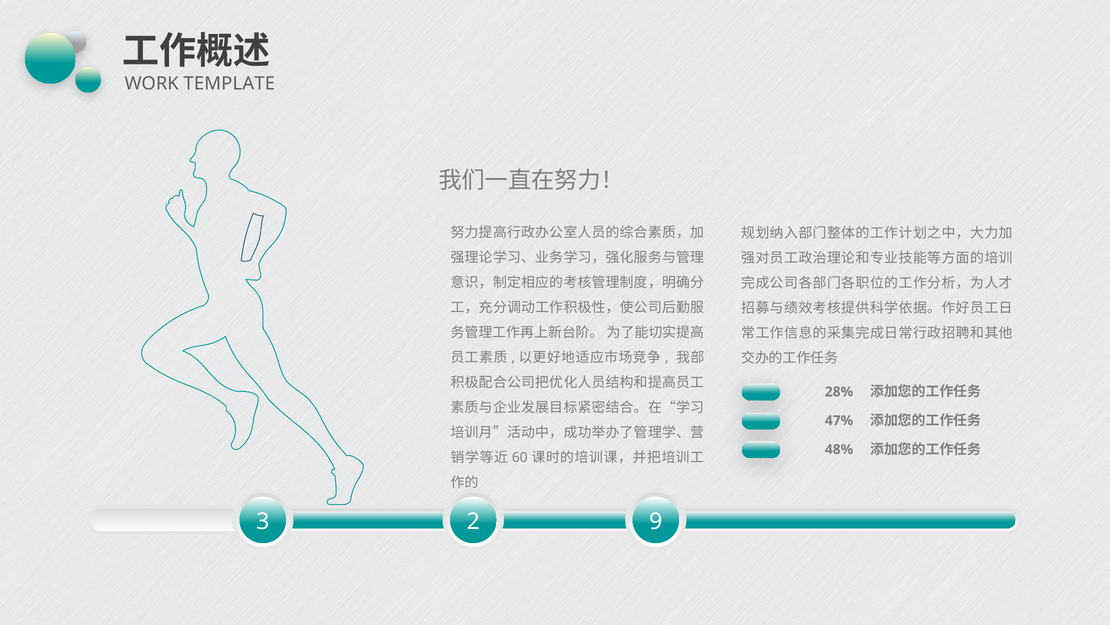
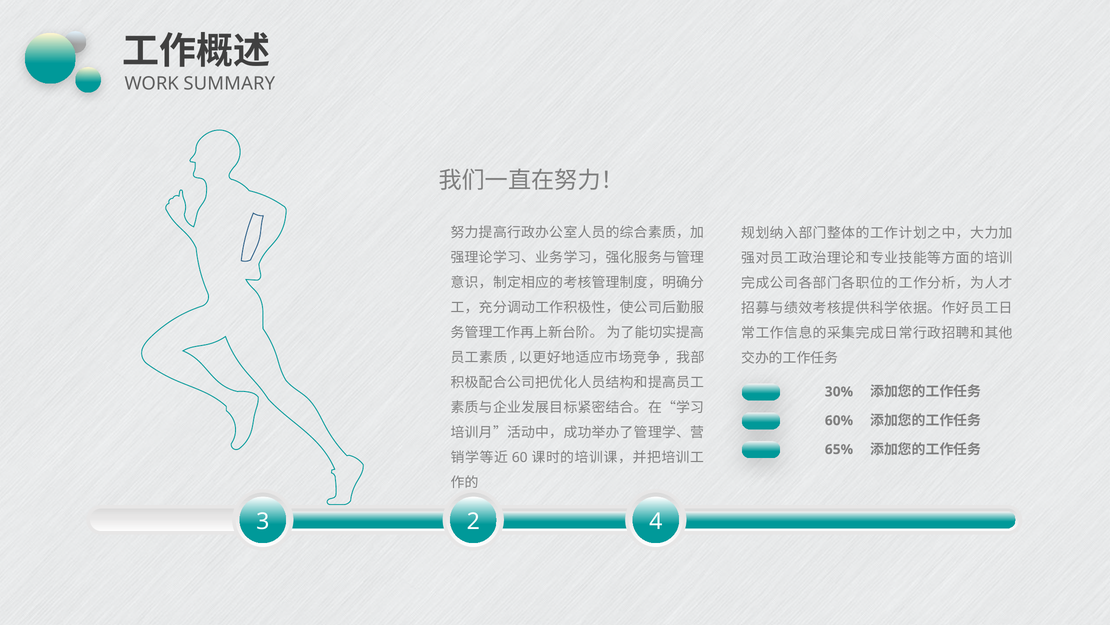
TEMPLATE: TEMPLATE -> SUMMARY (229, 84)
28%: 28% -> 30% (839, 391)
47%: 47% -> 60% (839, 420)
48%: 48% -> 65% (839, 449)
9: 9 -> 4 (656, 521)
